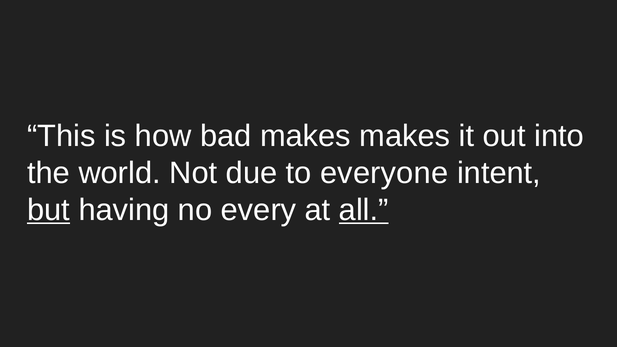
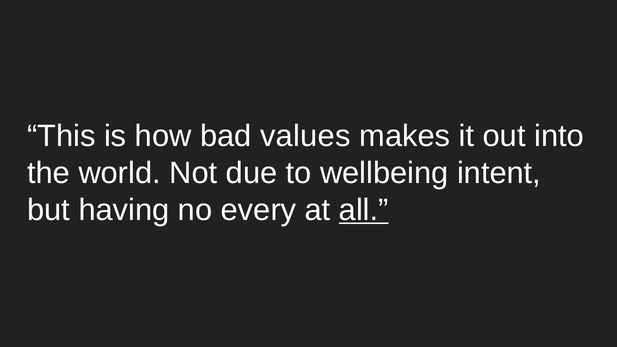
bad makes: makes -> values (305, 136)
everyone: everyone -> wellbeing (384, 173)
but underline: present -> none (49, 210)
